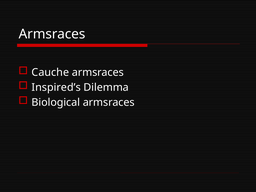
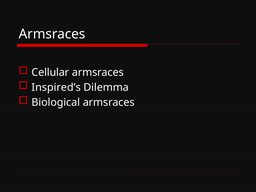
Cauche: Cauche -> Cellular (50, 72)
